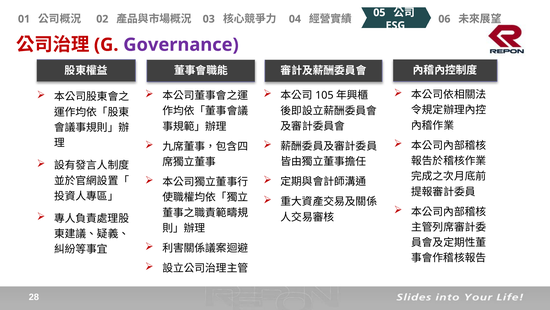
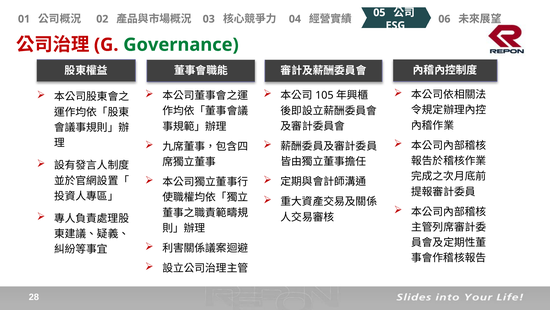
Governance colour: purple -> green (181, 45)
